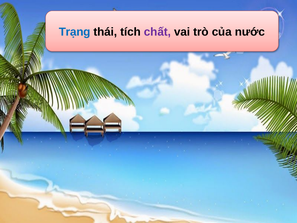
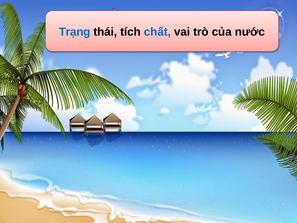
chất colour: purple -> blue (157, 32)
